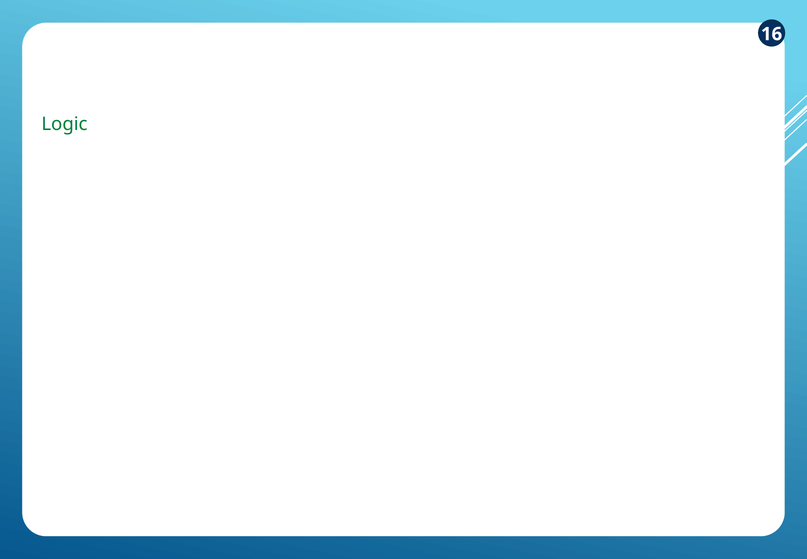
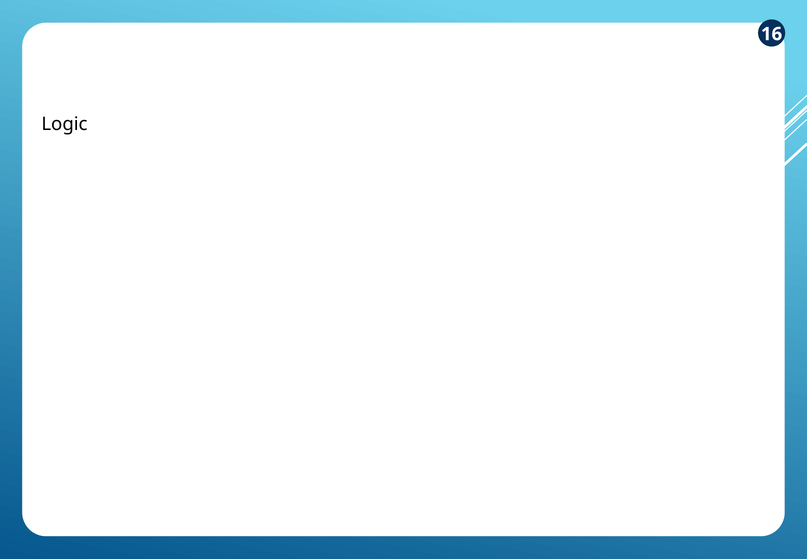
Logic colour: green -> black (64, 124)
